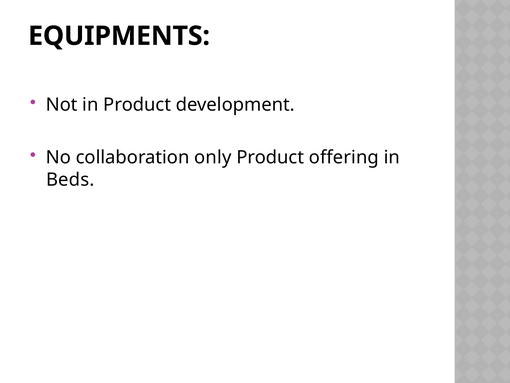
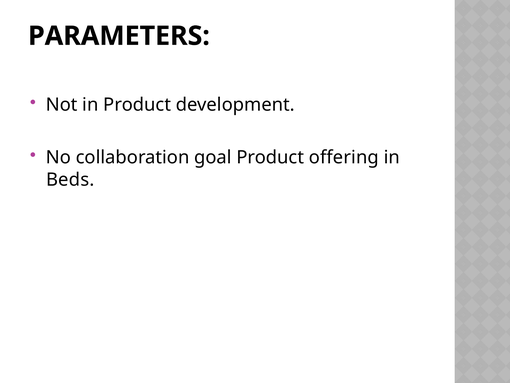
EQUIPMENTS: EQUIPMENTS -> PARAMETERS (119, 36)
only: only -> goal (213, 157)
